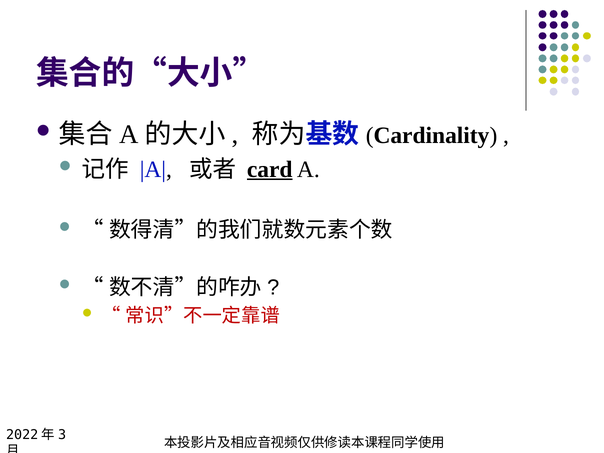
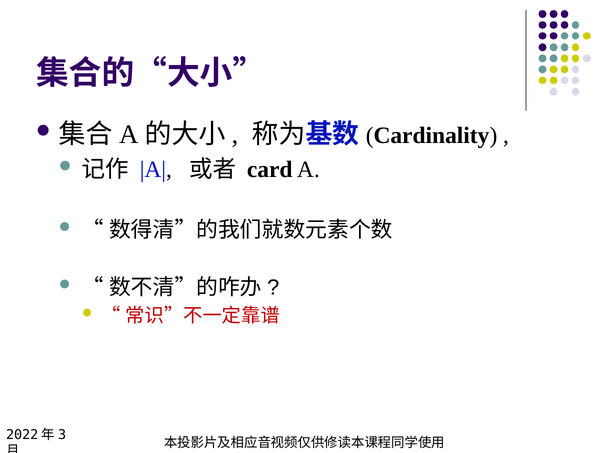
card underline: present -> none (270, 169)
